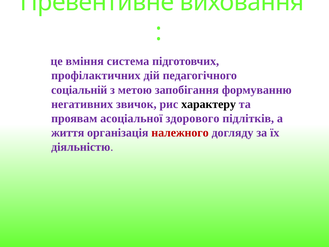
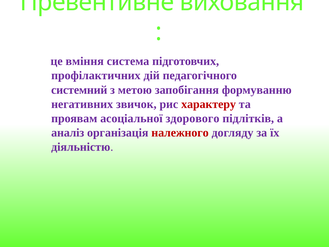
соціальній: соціальній -> системний (79, 90)
характеру colour: black -> red (209, 104)
життя: життя -> аналіз (68, 133)
